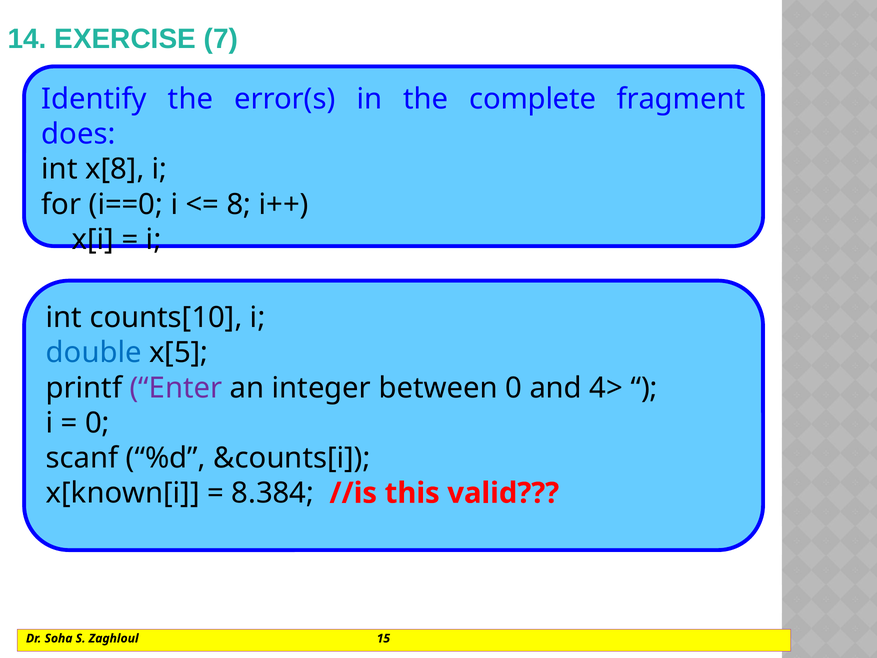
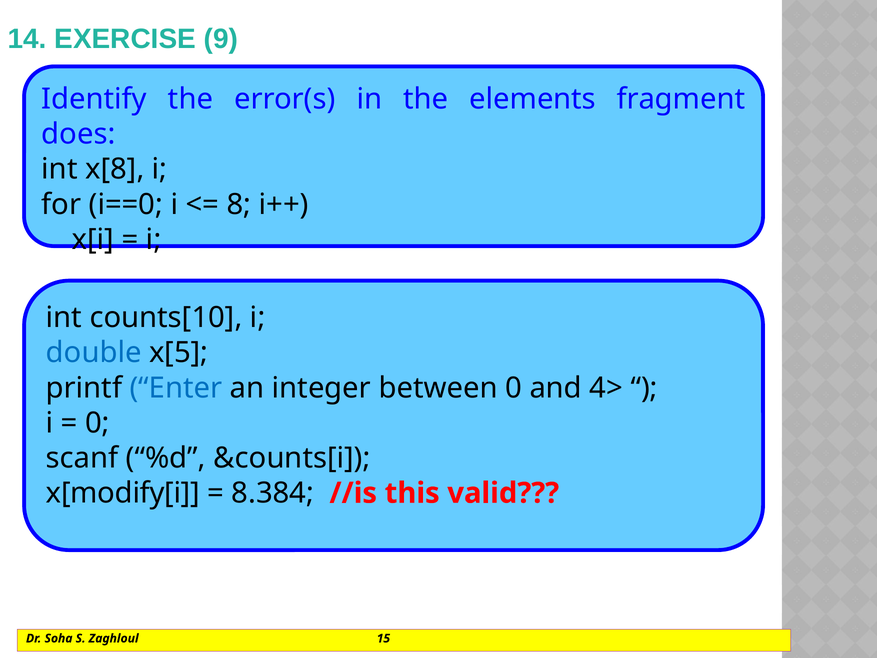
7: 7 -> 9 (221, 39)
complete: complete -> elements (533, 99)
Enter colour: purple -> blue (176, 388)
x[known[i: x[known[i -> x[modify[i (123, 493)
